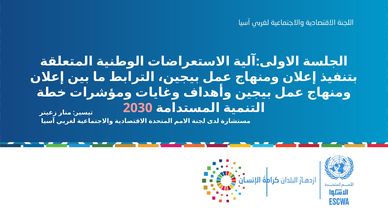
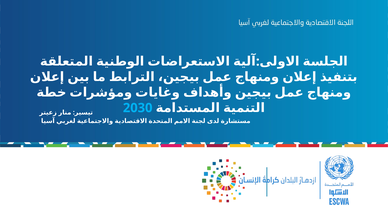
2030 colour: pink -> light blue (138, 108)
